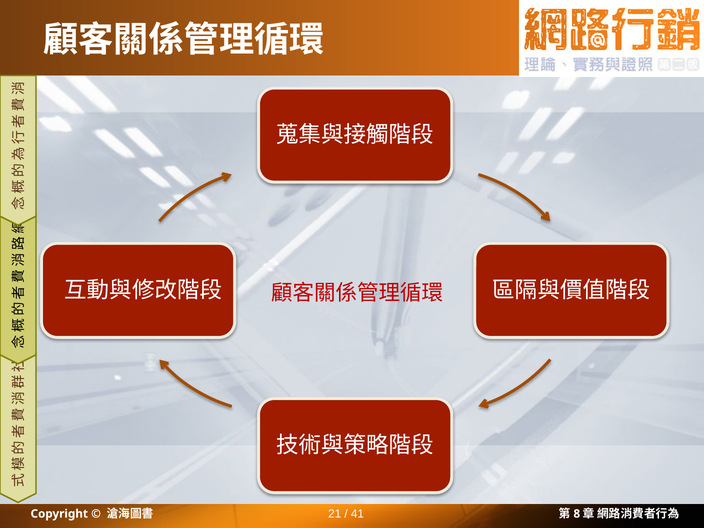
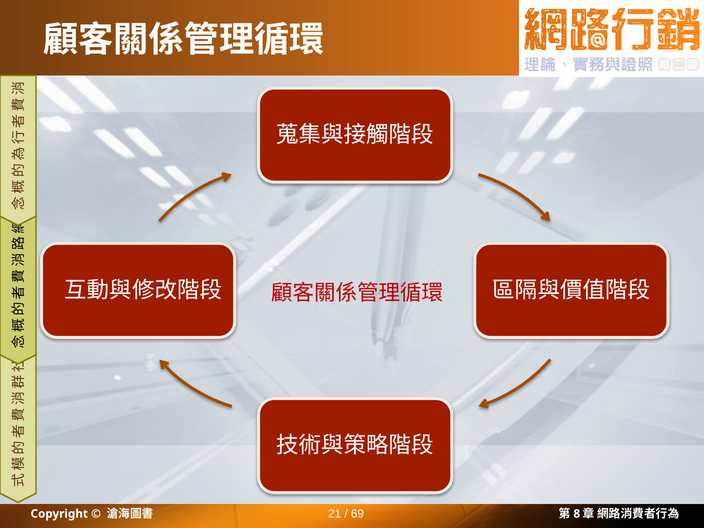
41: 41 -> 69 (357, 514)
